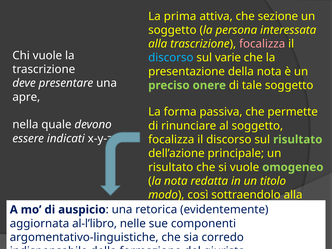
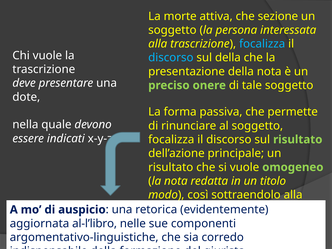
prima: prima -> morte (180, 16)
focalizza colour: pink -> light blue (262, 44)
sul varie: varie -> della (228, 58)
apre: apre -> dote (26, 97)
